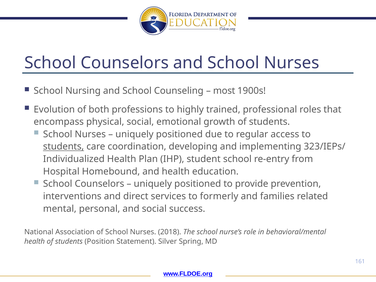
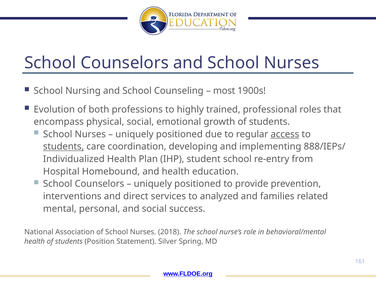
access underline: none -> present (285, 134)
323/IEPs/: 323/IEPs/ -> 888/IEPs/ (325, 147)
formerly: formerly -> analyzed (219, 196)
